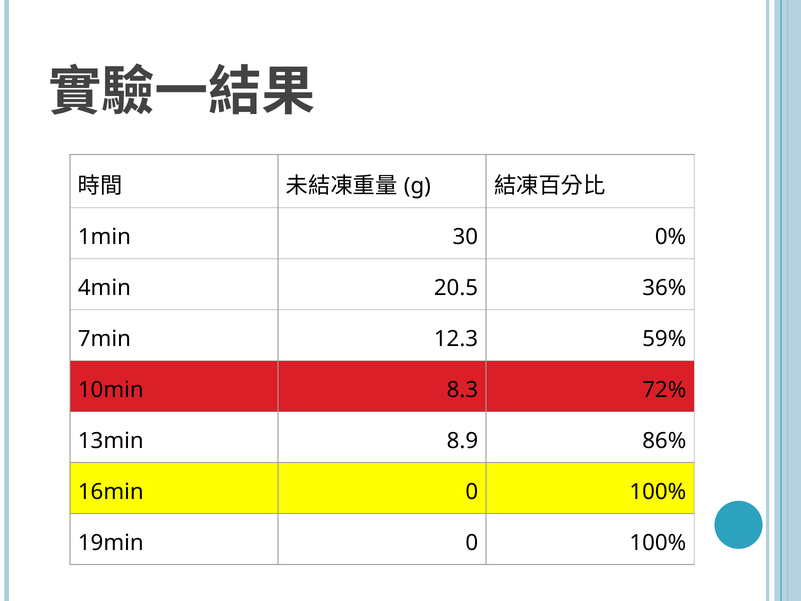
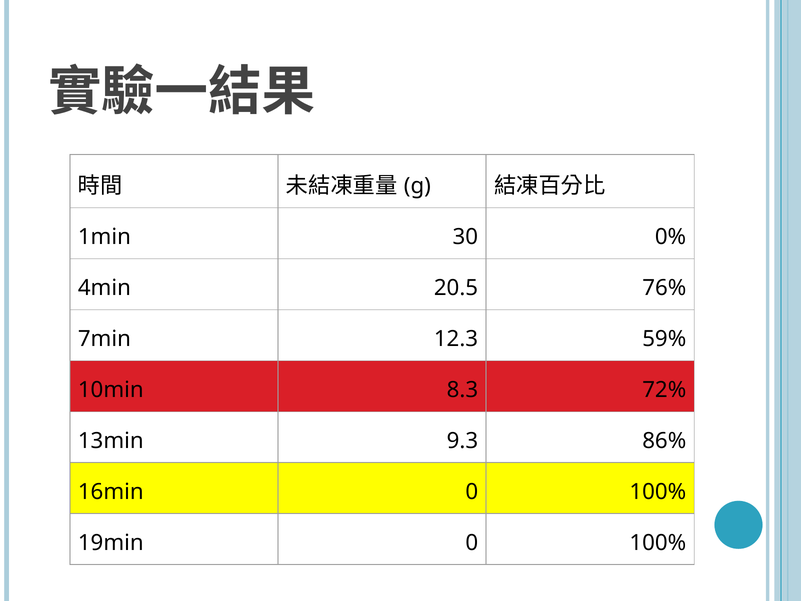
36%: 36% -> 76% (664, 288)
8.9: 8.9 -> 9.3 (462, 441)
